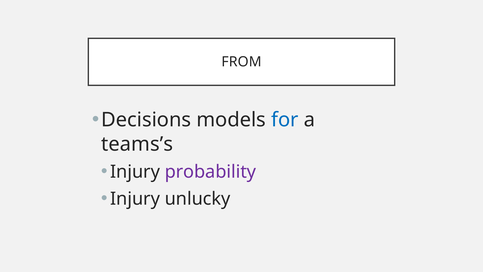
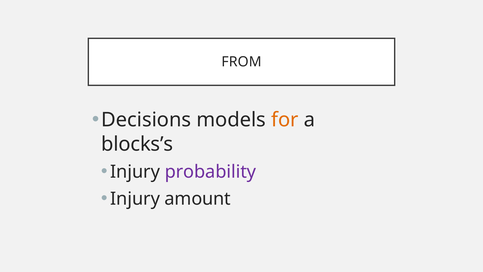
for colour: blue -> orange (285, 120)
teams’s: teams’s -> blocks’s (137, 144)
unlucky: unlucky -> amount (198, 199)
